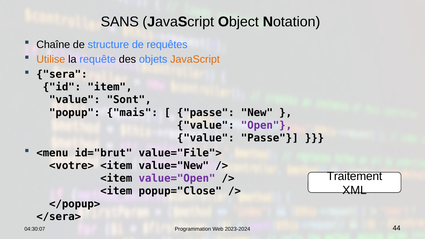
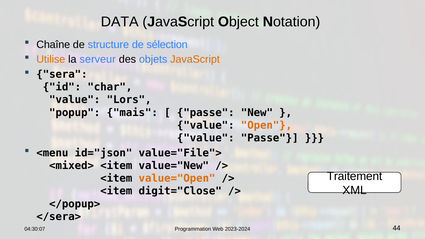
SANS: SANS -> DATA (120, 22)
requêtes: requêtes -> sélection (167, 45)
requête: requête -> serveur (98, 59)
item: item -> char (110, 87)
Sont: Sont -> Lors (129, 100)
Open colour: purple -> orange (266, 125)
id="brut: id="brut -> id="json (103, 153)
<votre>: <votre> -> <mixed> (72, 166)
value="Open colour: purple -> orange (177, 178)
popup="Close: popup="Close -> digit="Close (180, 191)
